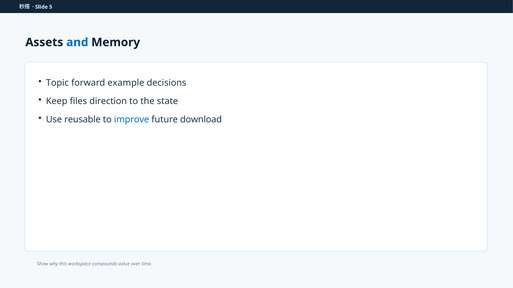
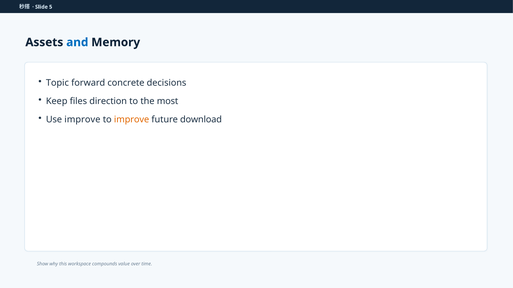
example: example -> concrete (126, 83)
state: state -> most (168, 101)
Use reusable: reusable -> improve (82, 120)
improve colour: blue -> orange (132, 120)
